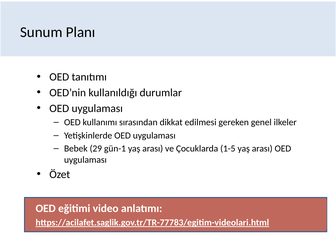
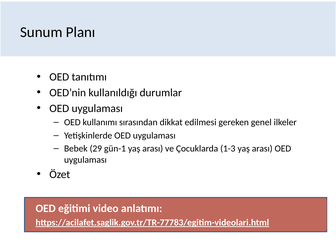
1-5: 1-5 -> 1-3 (228, 149)
